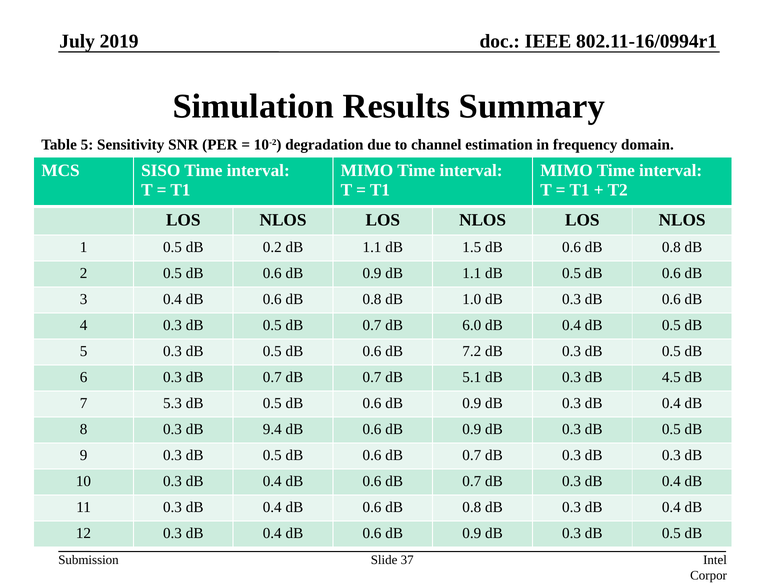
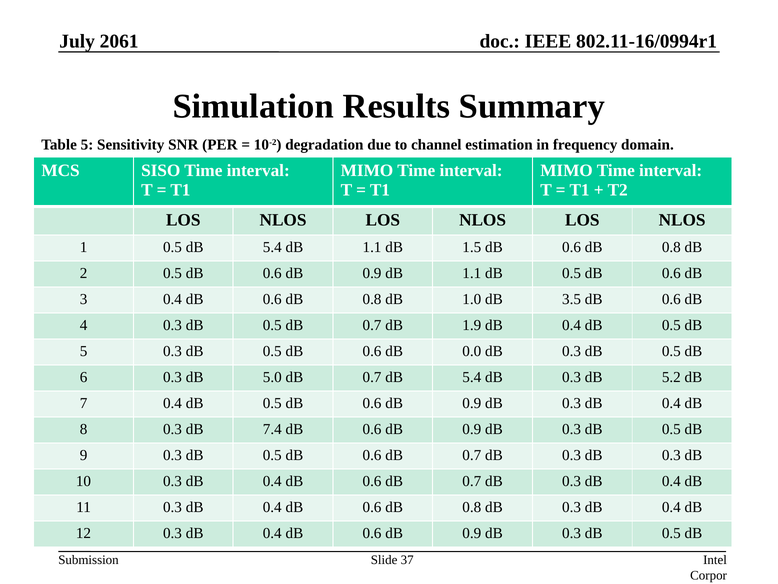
2019: 2019 -> 2061 (119, 42)
0.5 dB 0.2: 0.2 -> 5.4 (272, 247)
1.0 dB 0.3: 0.3 -> 3.5 (572, 299)
6.0: 6.0 -> 1.9 (472, 325)
7.2: 7.2 -> 0.0 (472, 351)
0.3 dB 0.7: 0.7 -> 5.0 (272, 377)
0.7 dB 5.1: 5.1 -> 5.4 (472, 377)
4.5: 4.5 -> 5.2 (671, 377)
7 5.3: 5.3 -> 0.4 (173, 403)
9.4: 9.4 -> 7.4 (272, 429)
